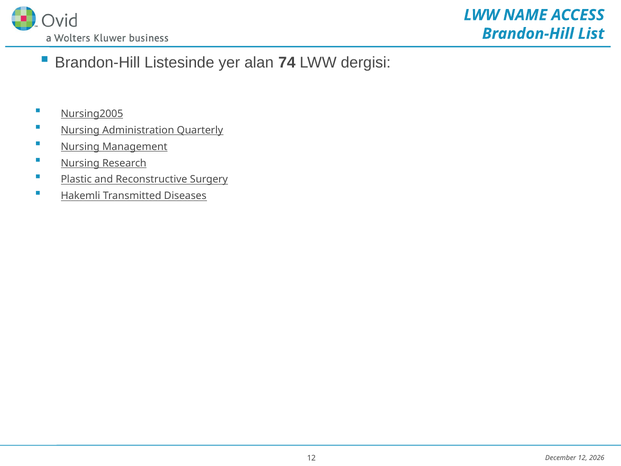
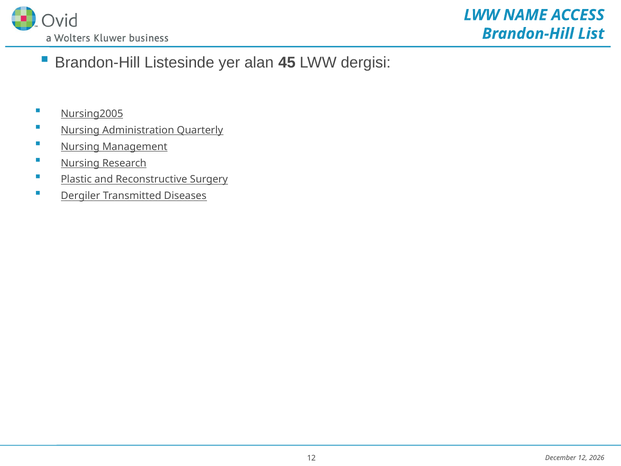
74: 74 -> 45 (287, 63)
Hakemli: Hakemli -> Dergiler (80, 196)
